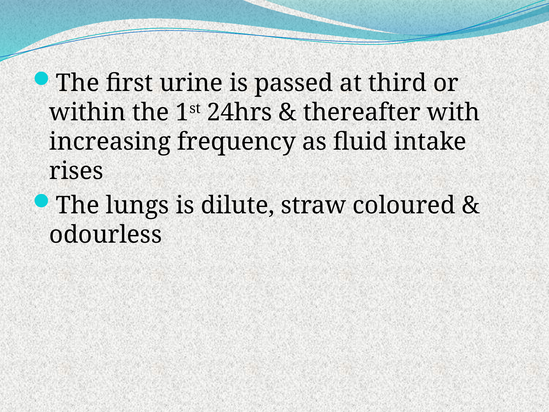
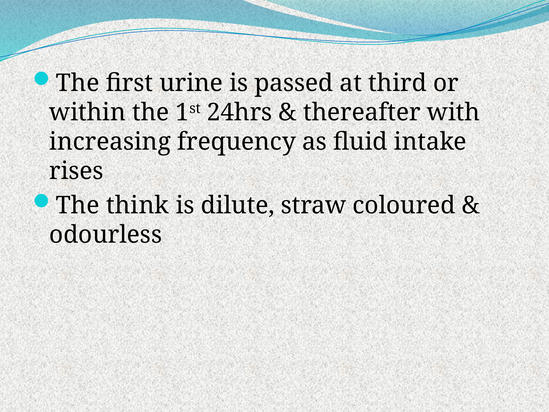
lungs: lungs -> think (137, 205)
